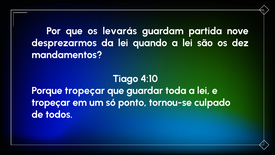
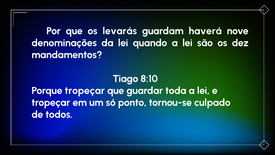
partida: partida -> haverá (205, 31)
desprezarmos: desprezarmos -> denominações (64, 43)
4:10: 4:10 -> 8:10 (149, 79)
